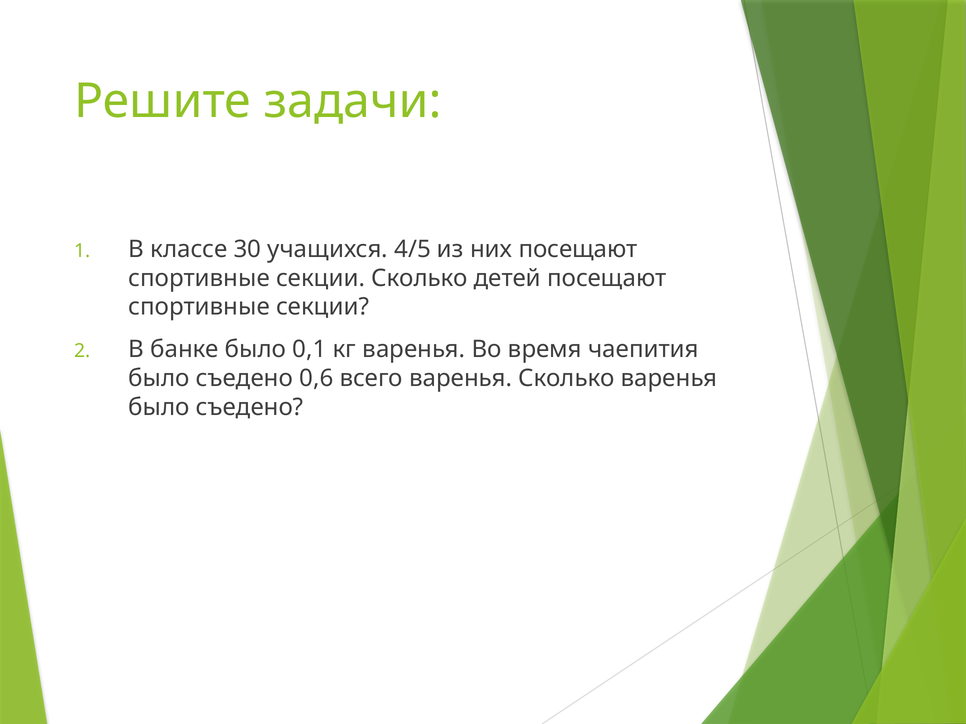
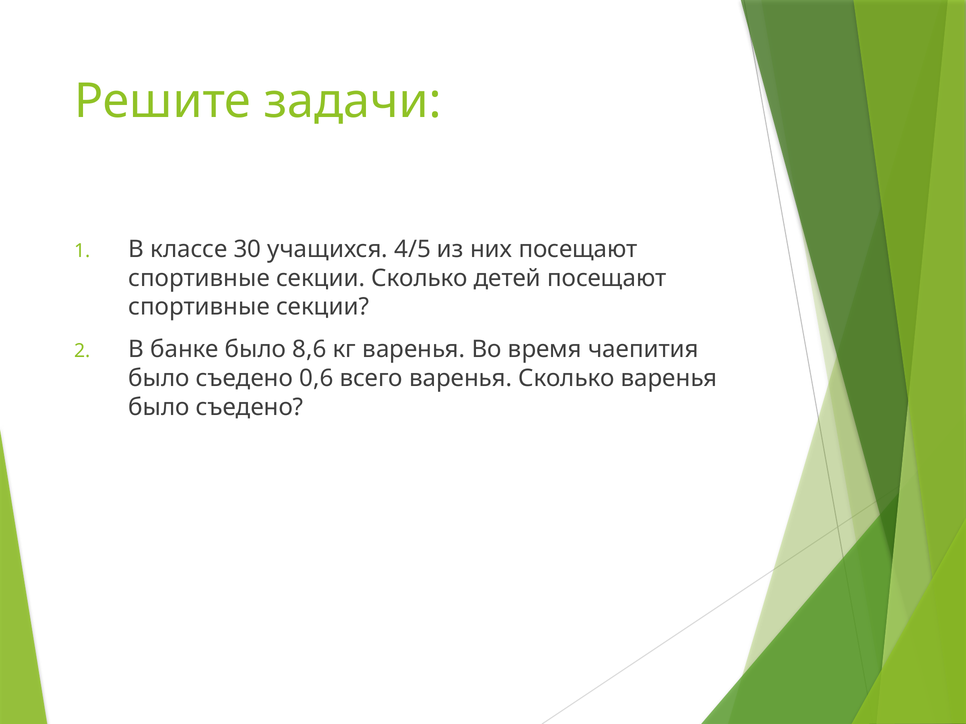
0,1: 0,1 -> 8,6 (309, 350)
